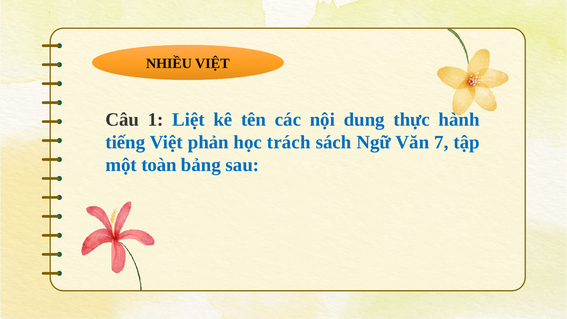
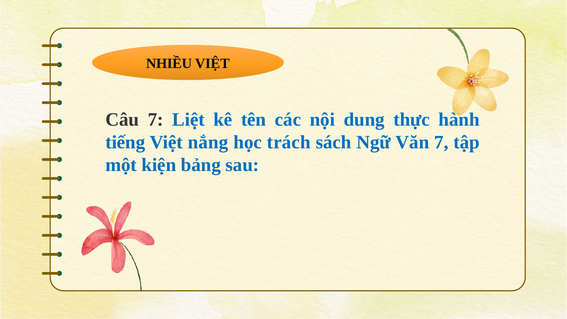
Câu 1: 1 -> 7 (156, 119)
phản: phản -> nắng (208, 142)
toàn: toàn -> kiện (159, 165)
